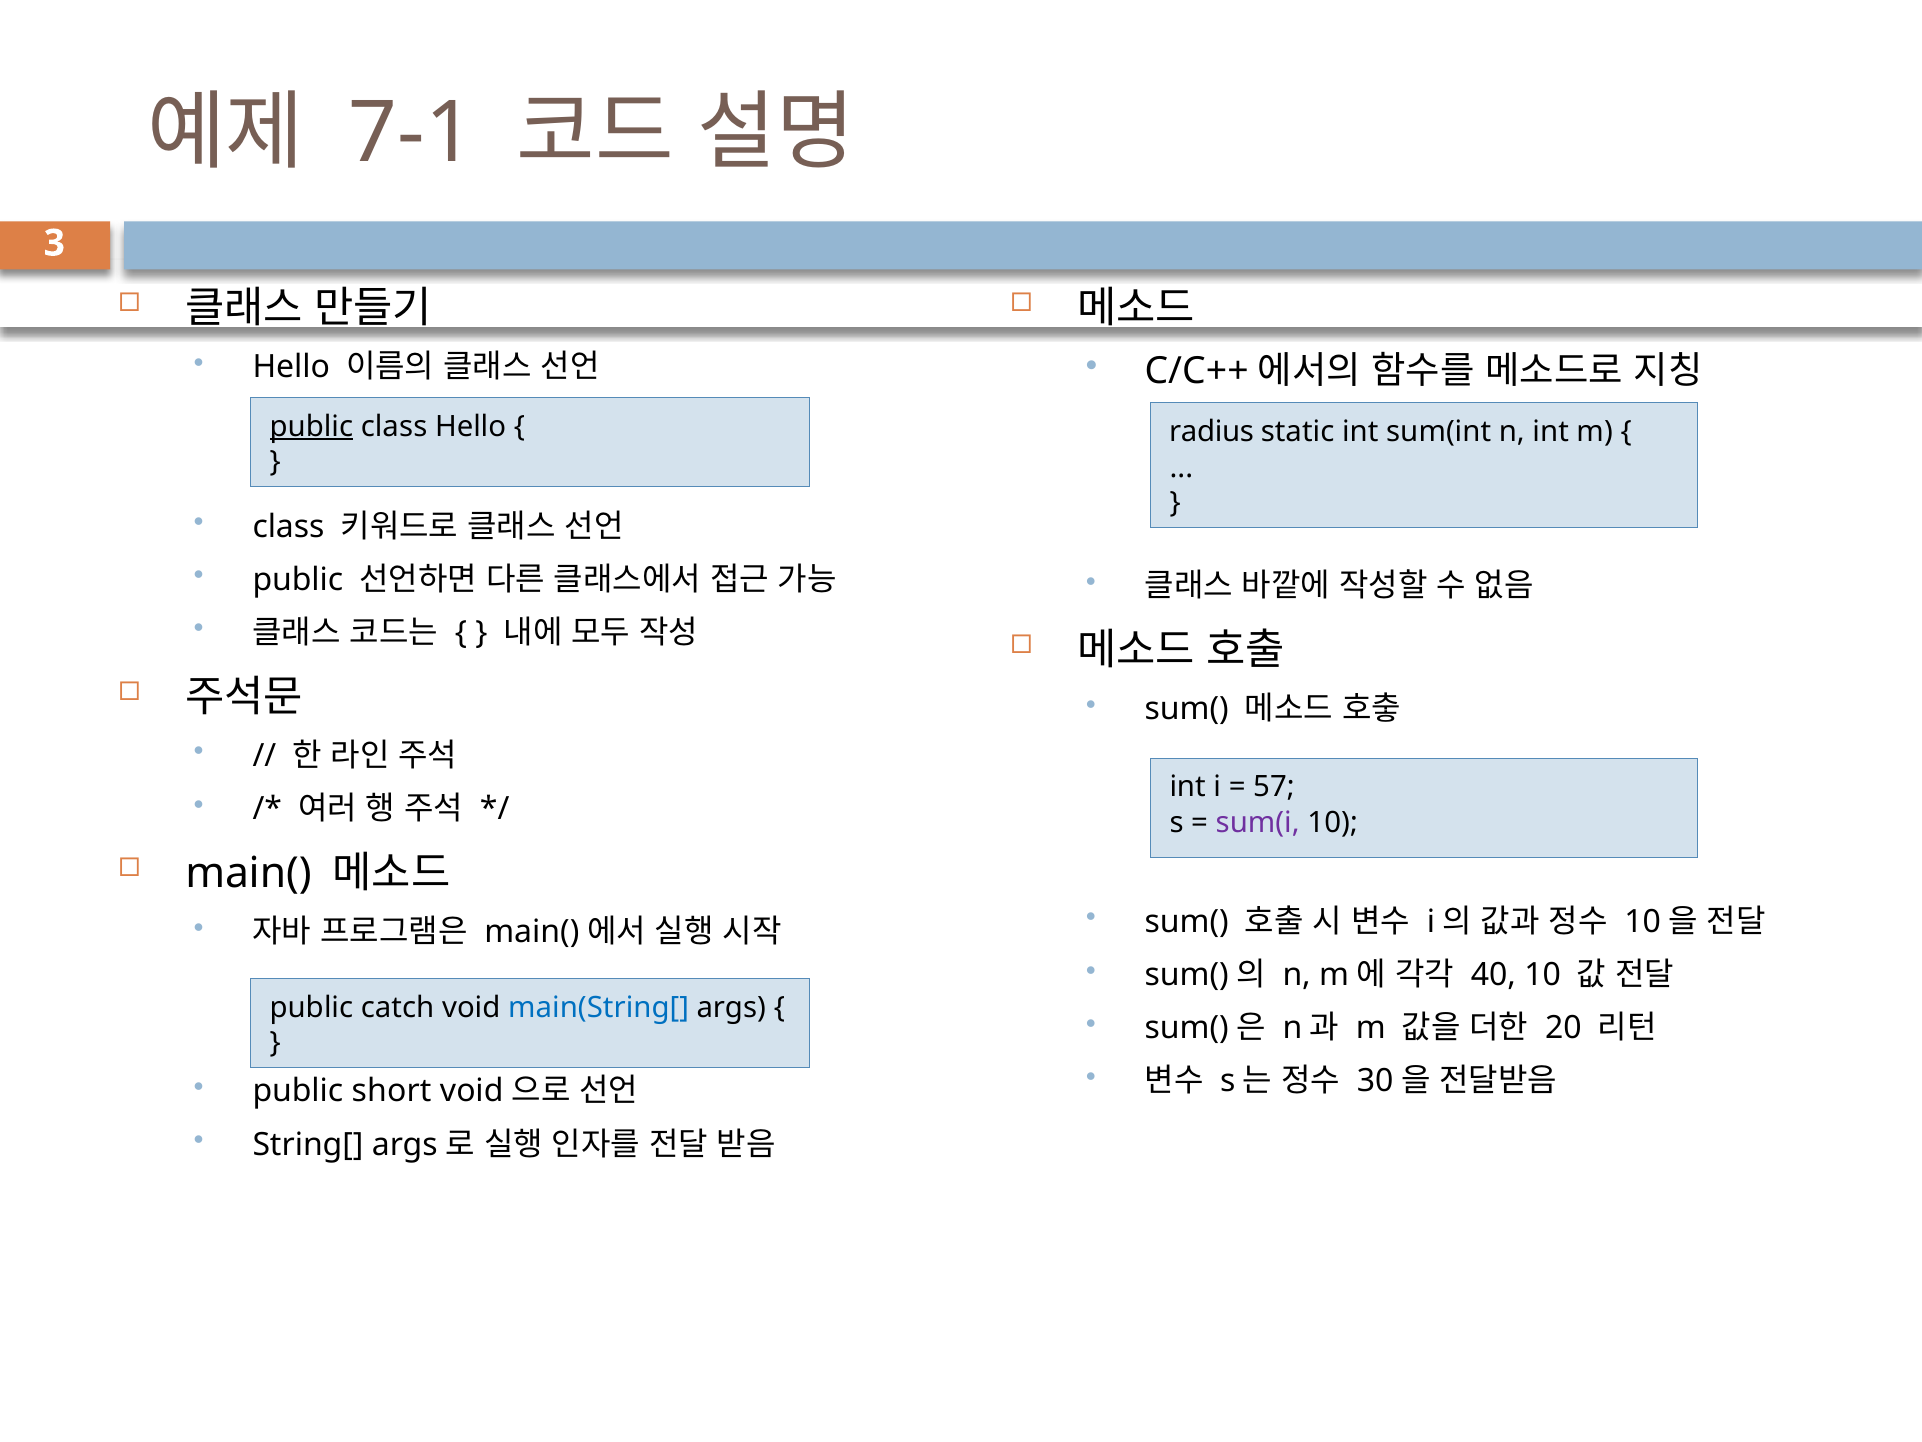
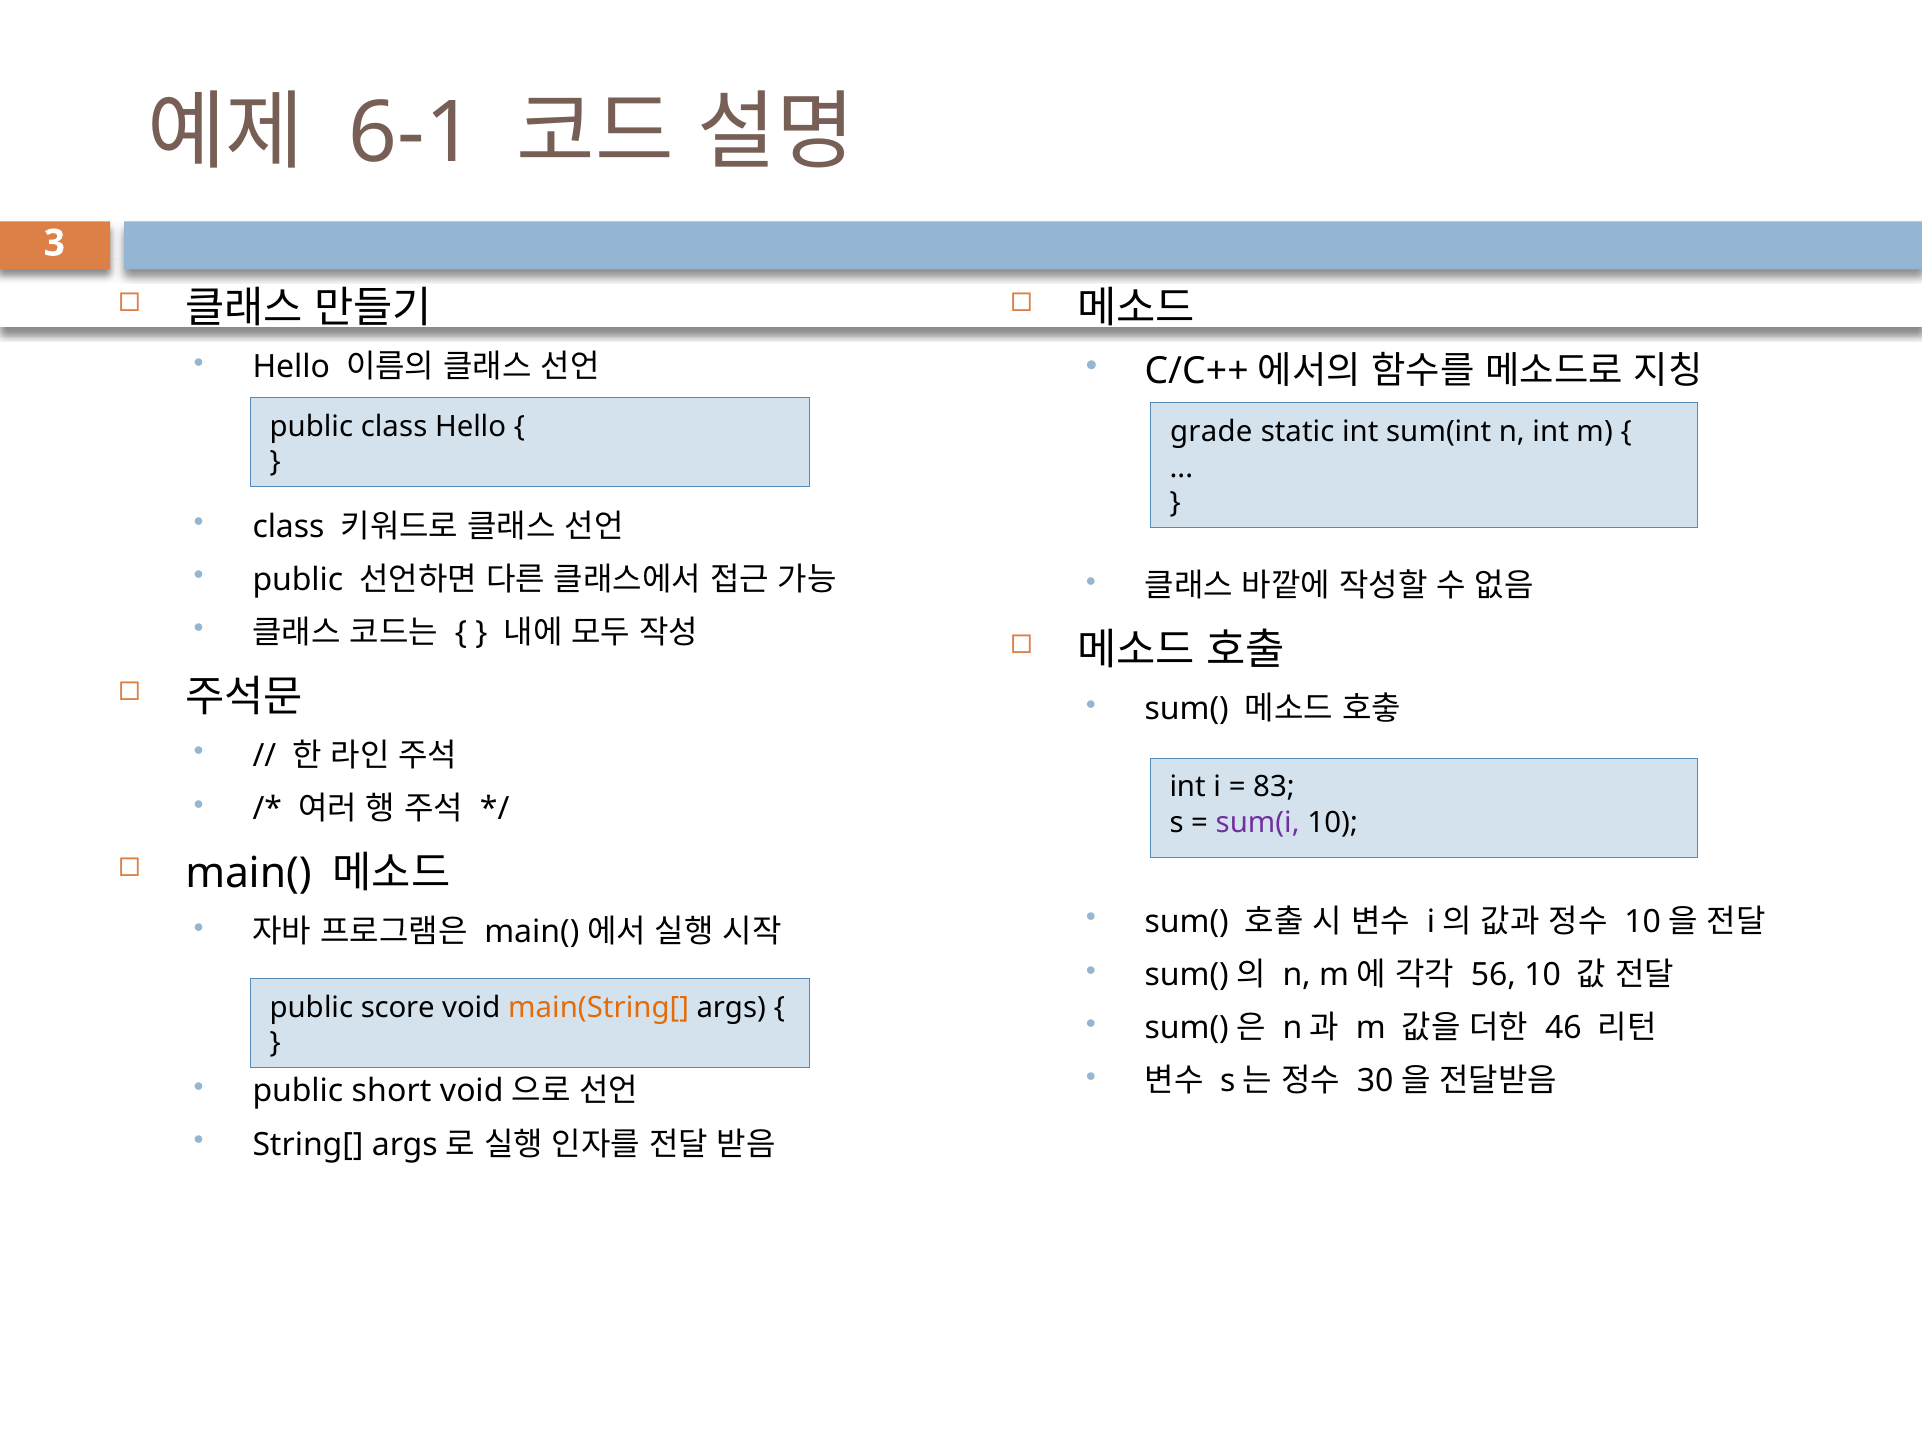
7-1: 7-1 -> 6-1 (411, 133)
public underline: present -> none (311, 426)
radius: radius -> grade (1211, 432)
57: 57 -> 83 (1274, 787)
40: 40 -> 56 (1494, 975)
catch: catch -> score (398, 1007)
main(String[ colour: blue -> orange (599, 1007)
20: 20 -> 46 (1563, 1028)
